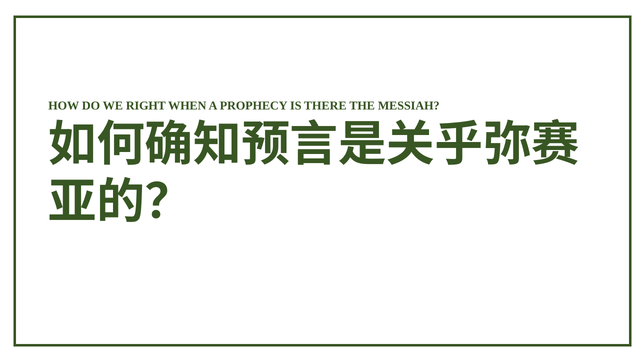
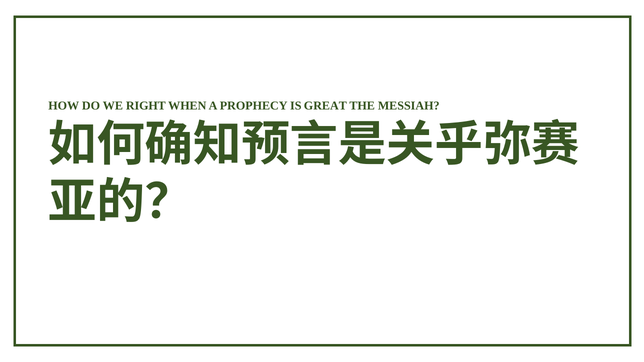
THERE: THERE -> GREAT (325, 106)
